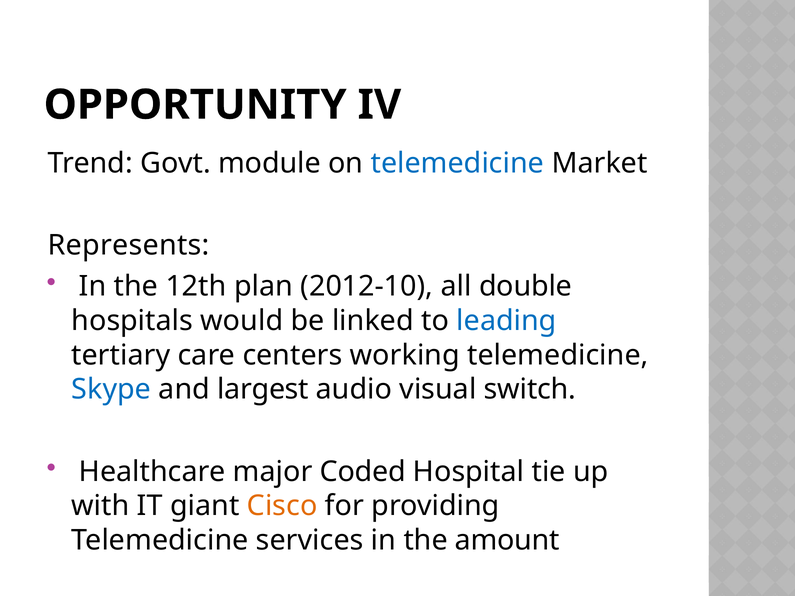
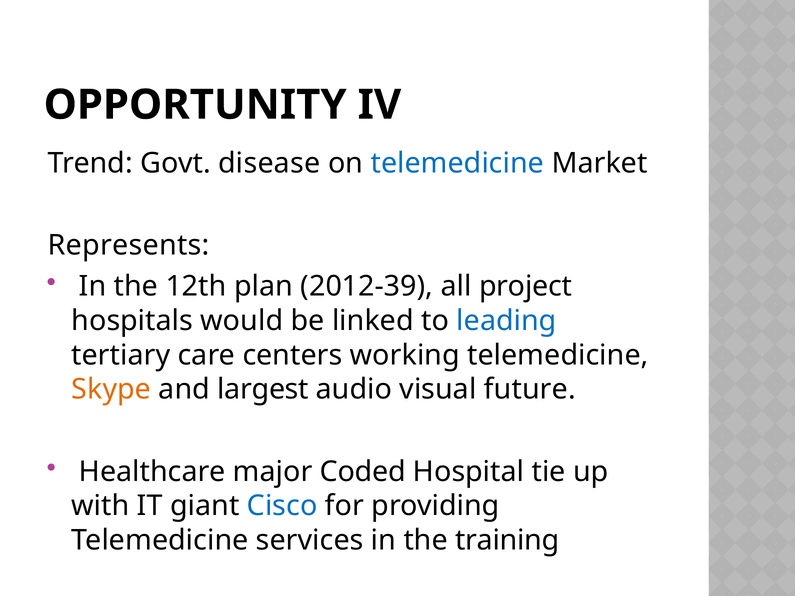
module: module -> disease (269, 163)
2012-10: 2012-10 -> 2012-39 (367, 286)
double: double -> project (525, 286)
Skype colour: blue -> orange (111, 390)
switch: switch -> future (530, 390)
Cisco colour: orange -> blue (282, 506)
amount: amount -> training (507, 541)
